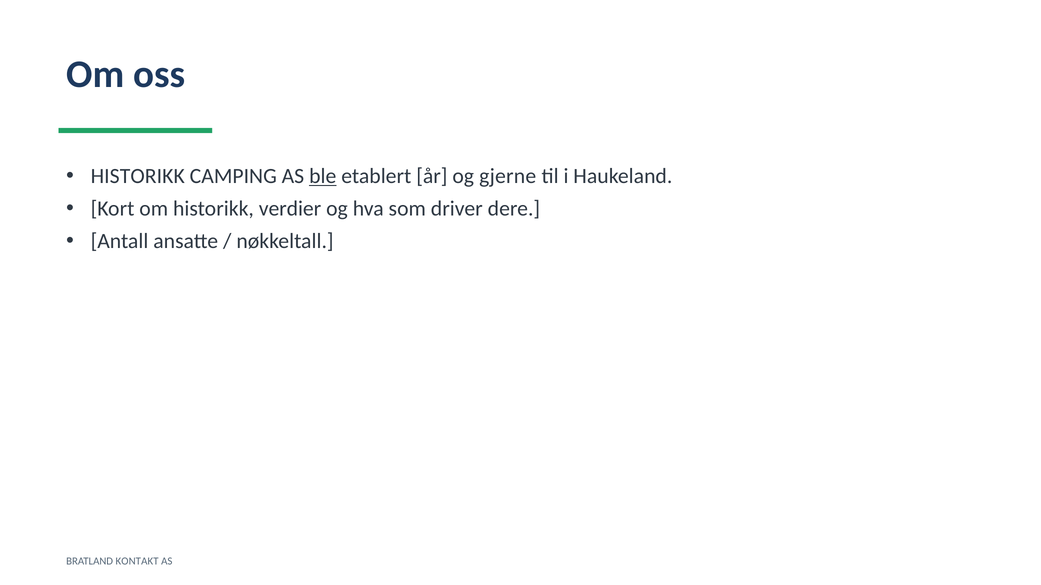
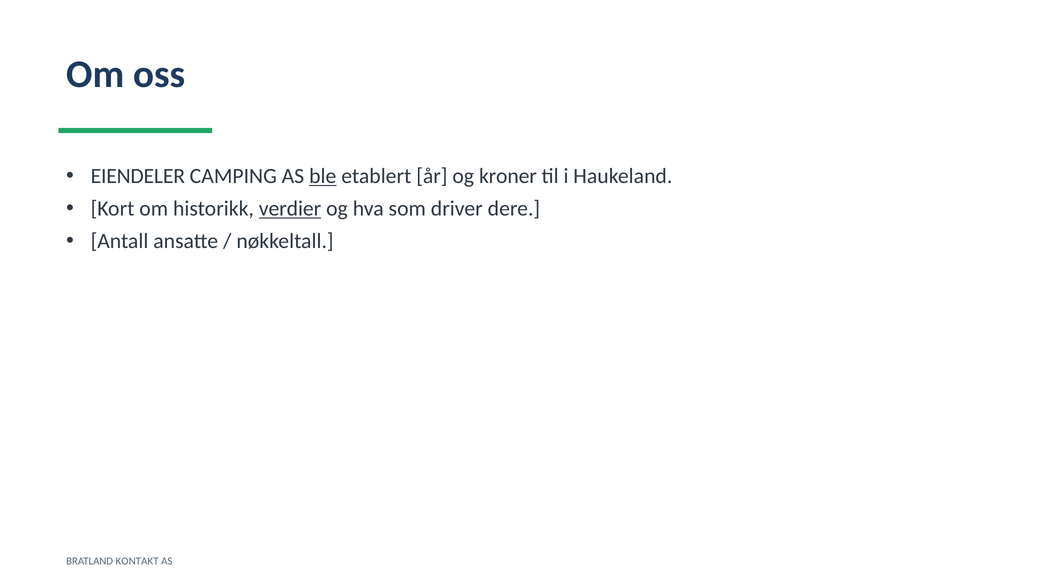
HISTORIKK: HISTORIKK -> EIENDELER (138, 176)
gjerne: gjerne -> kroner (508, 176)
verdier underline: none -> present (290, 209)
